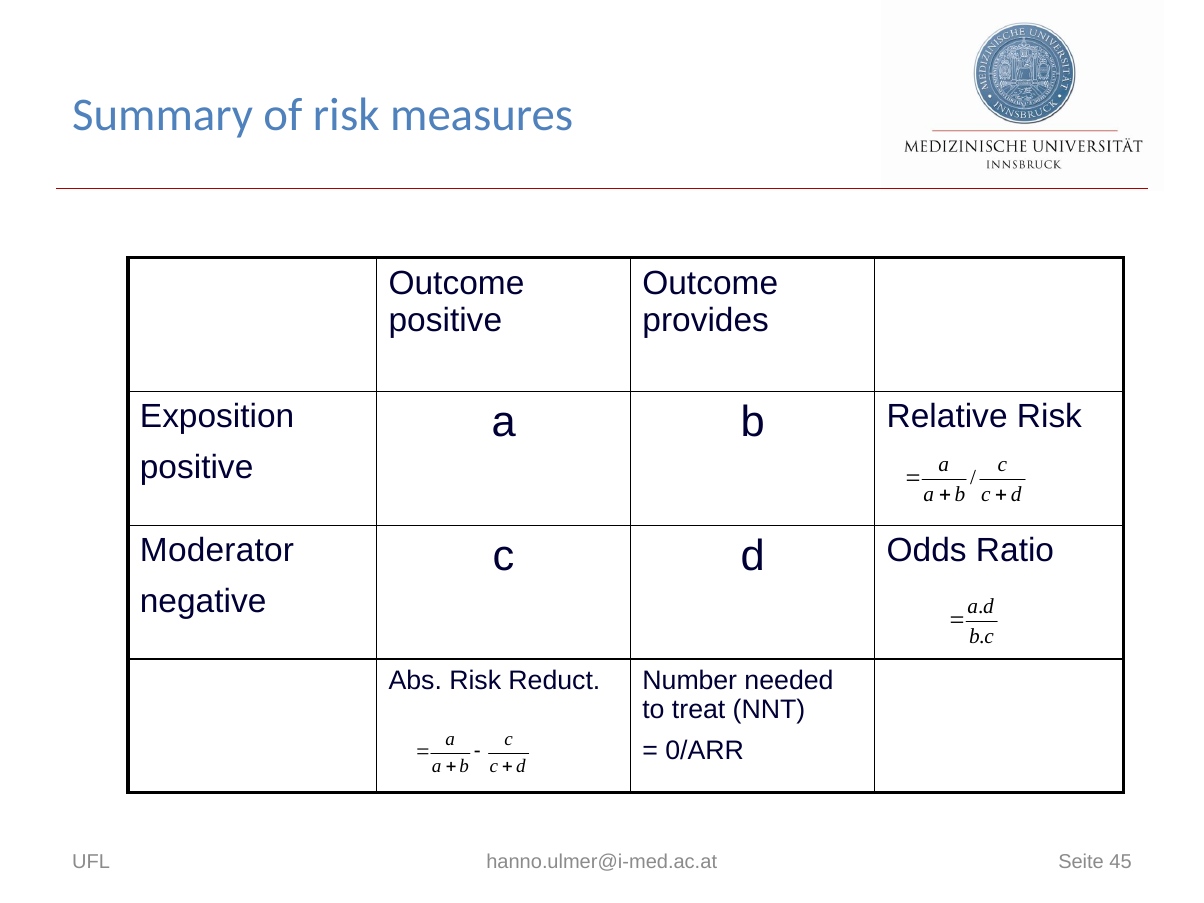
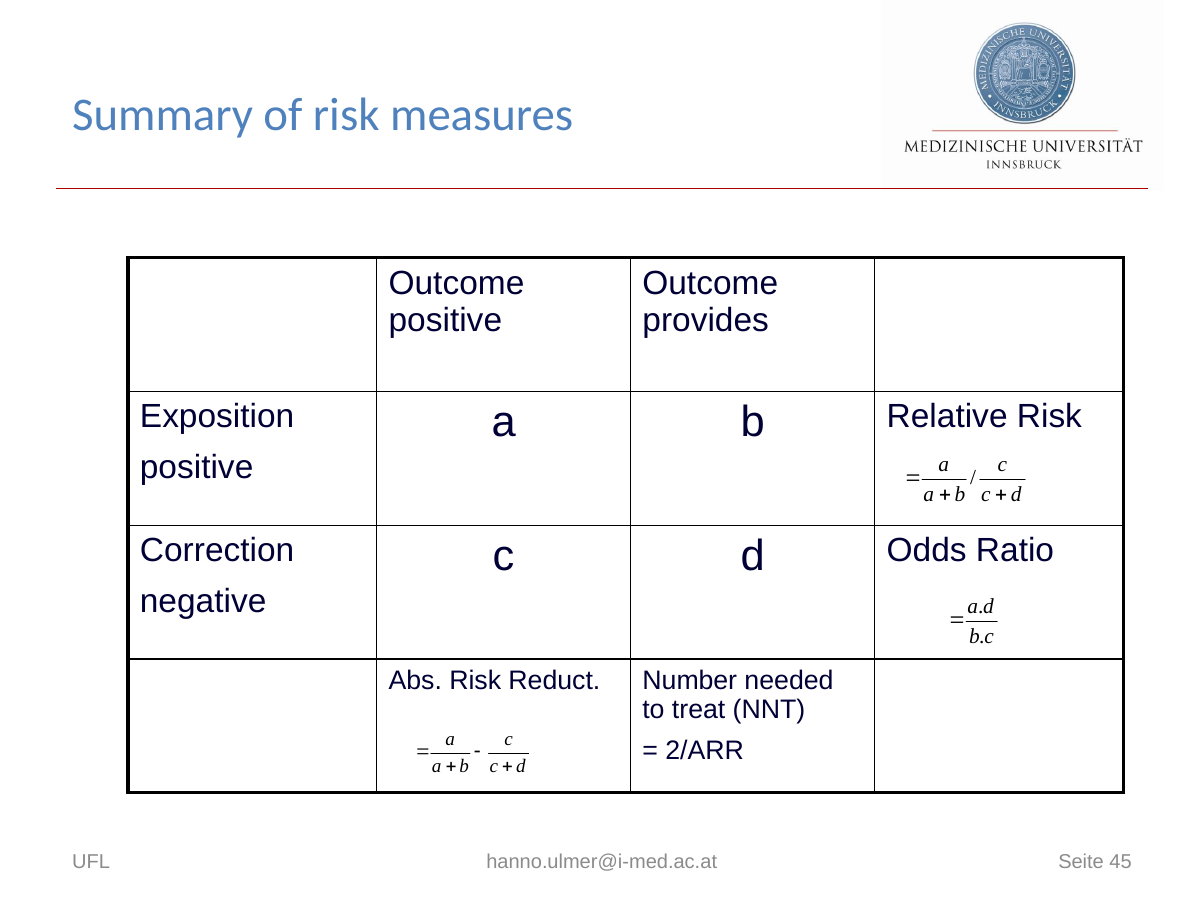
Moderator: Moderator -> Correction (217, 551)
0/ARR: 0/ARR -> 2/ARR (705, 750)
